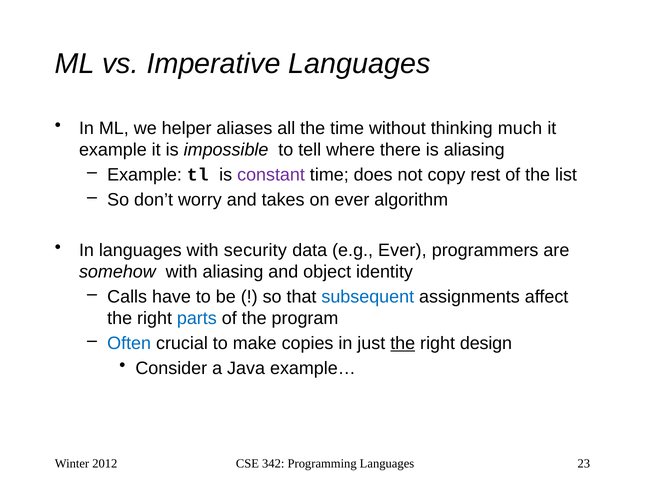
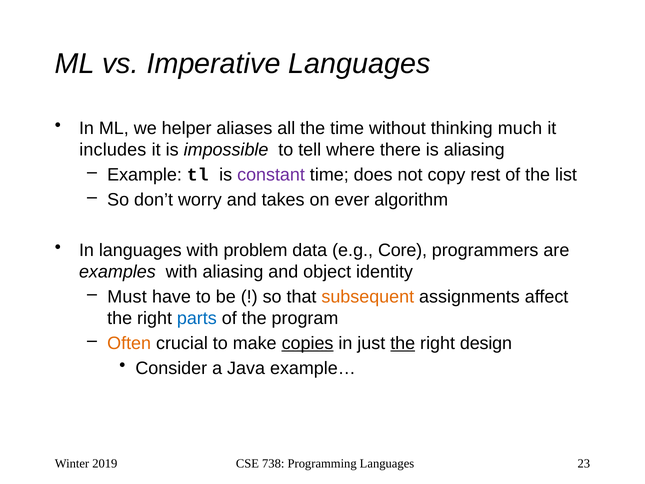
example: example -> includes (113, 150)
security: security -> problem (256, 250)
e.g Ever: Ever -> Core (403, 250)
somehow: somehow -> examples (117, 271)
Calls: Calls -> Must (127, 297)
subsequent colour: blue -> orange (368, 297)
Often colour: blue -> orange (129, 343)
copies underline: none -> present (308, 343)
2012: 2012 -> 2019 (105, 463)
342: 342 -> 738 (273, 463)
